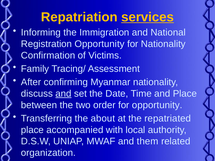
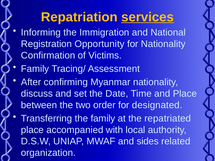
and underline: present -> none (63, 94)
for opportunity: opportunity -> designated (157, 105)
the about: about -> family (103, 119)
them: them -> sides (148, 142)
